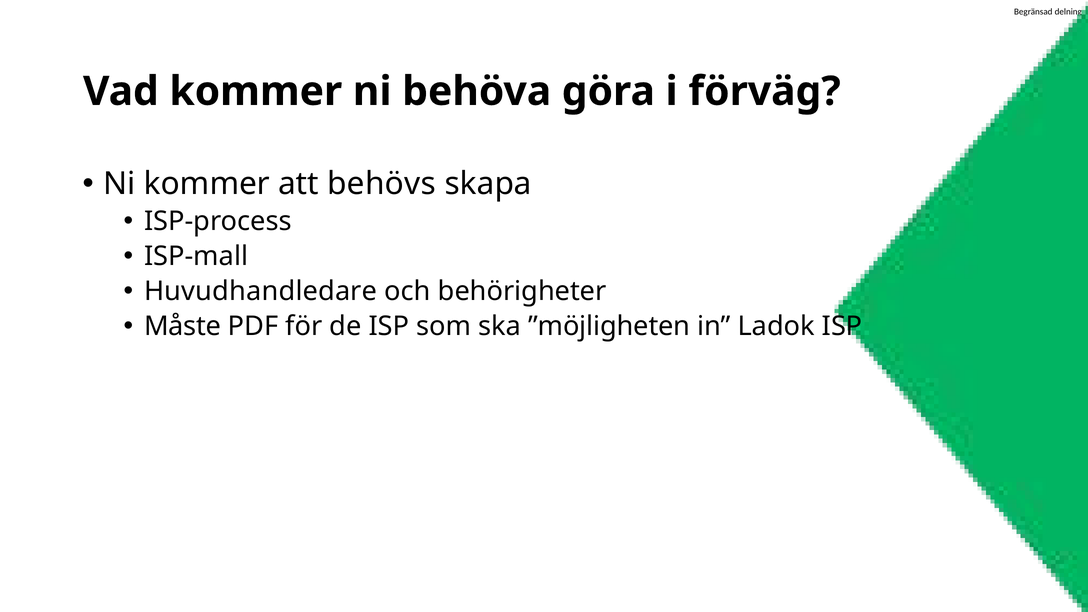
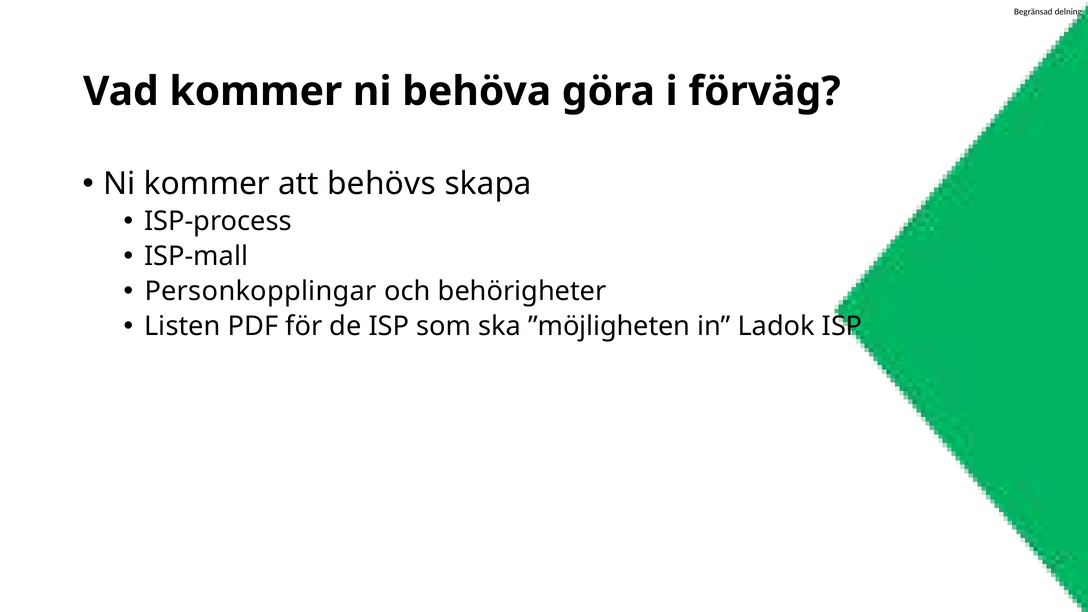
Huvudhandledare: Huvudhandledare -> Personkopplingar (261, 291)
Måste: Måste -> Listen (182, 327)
